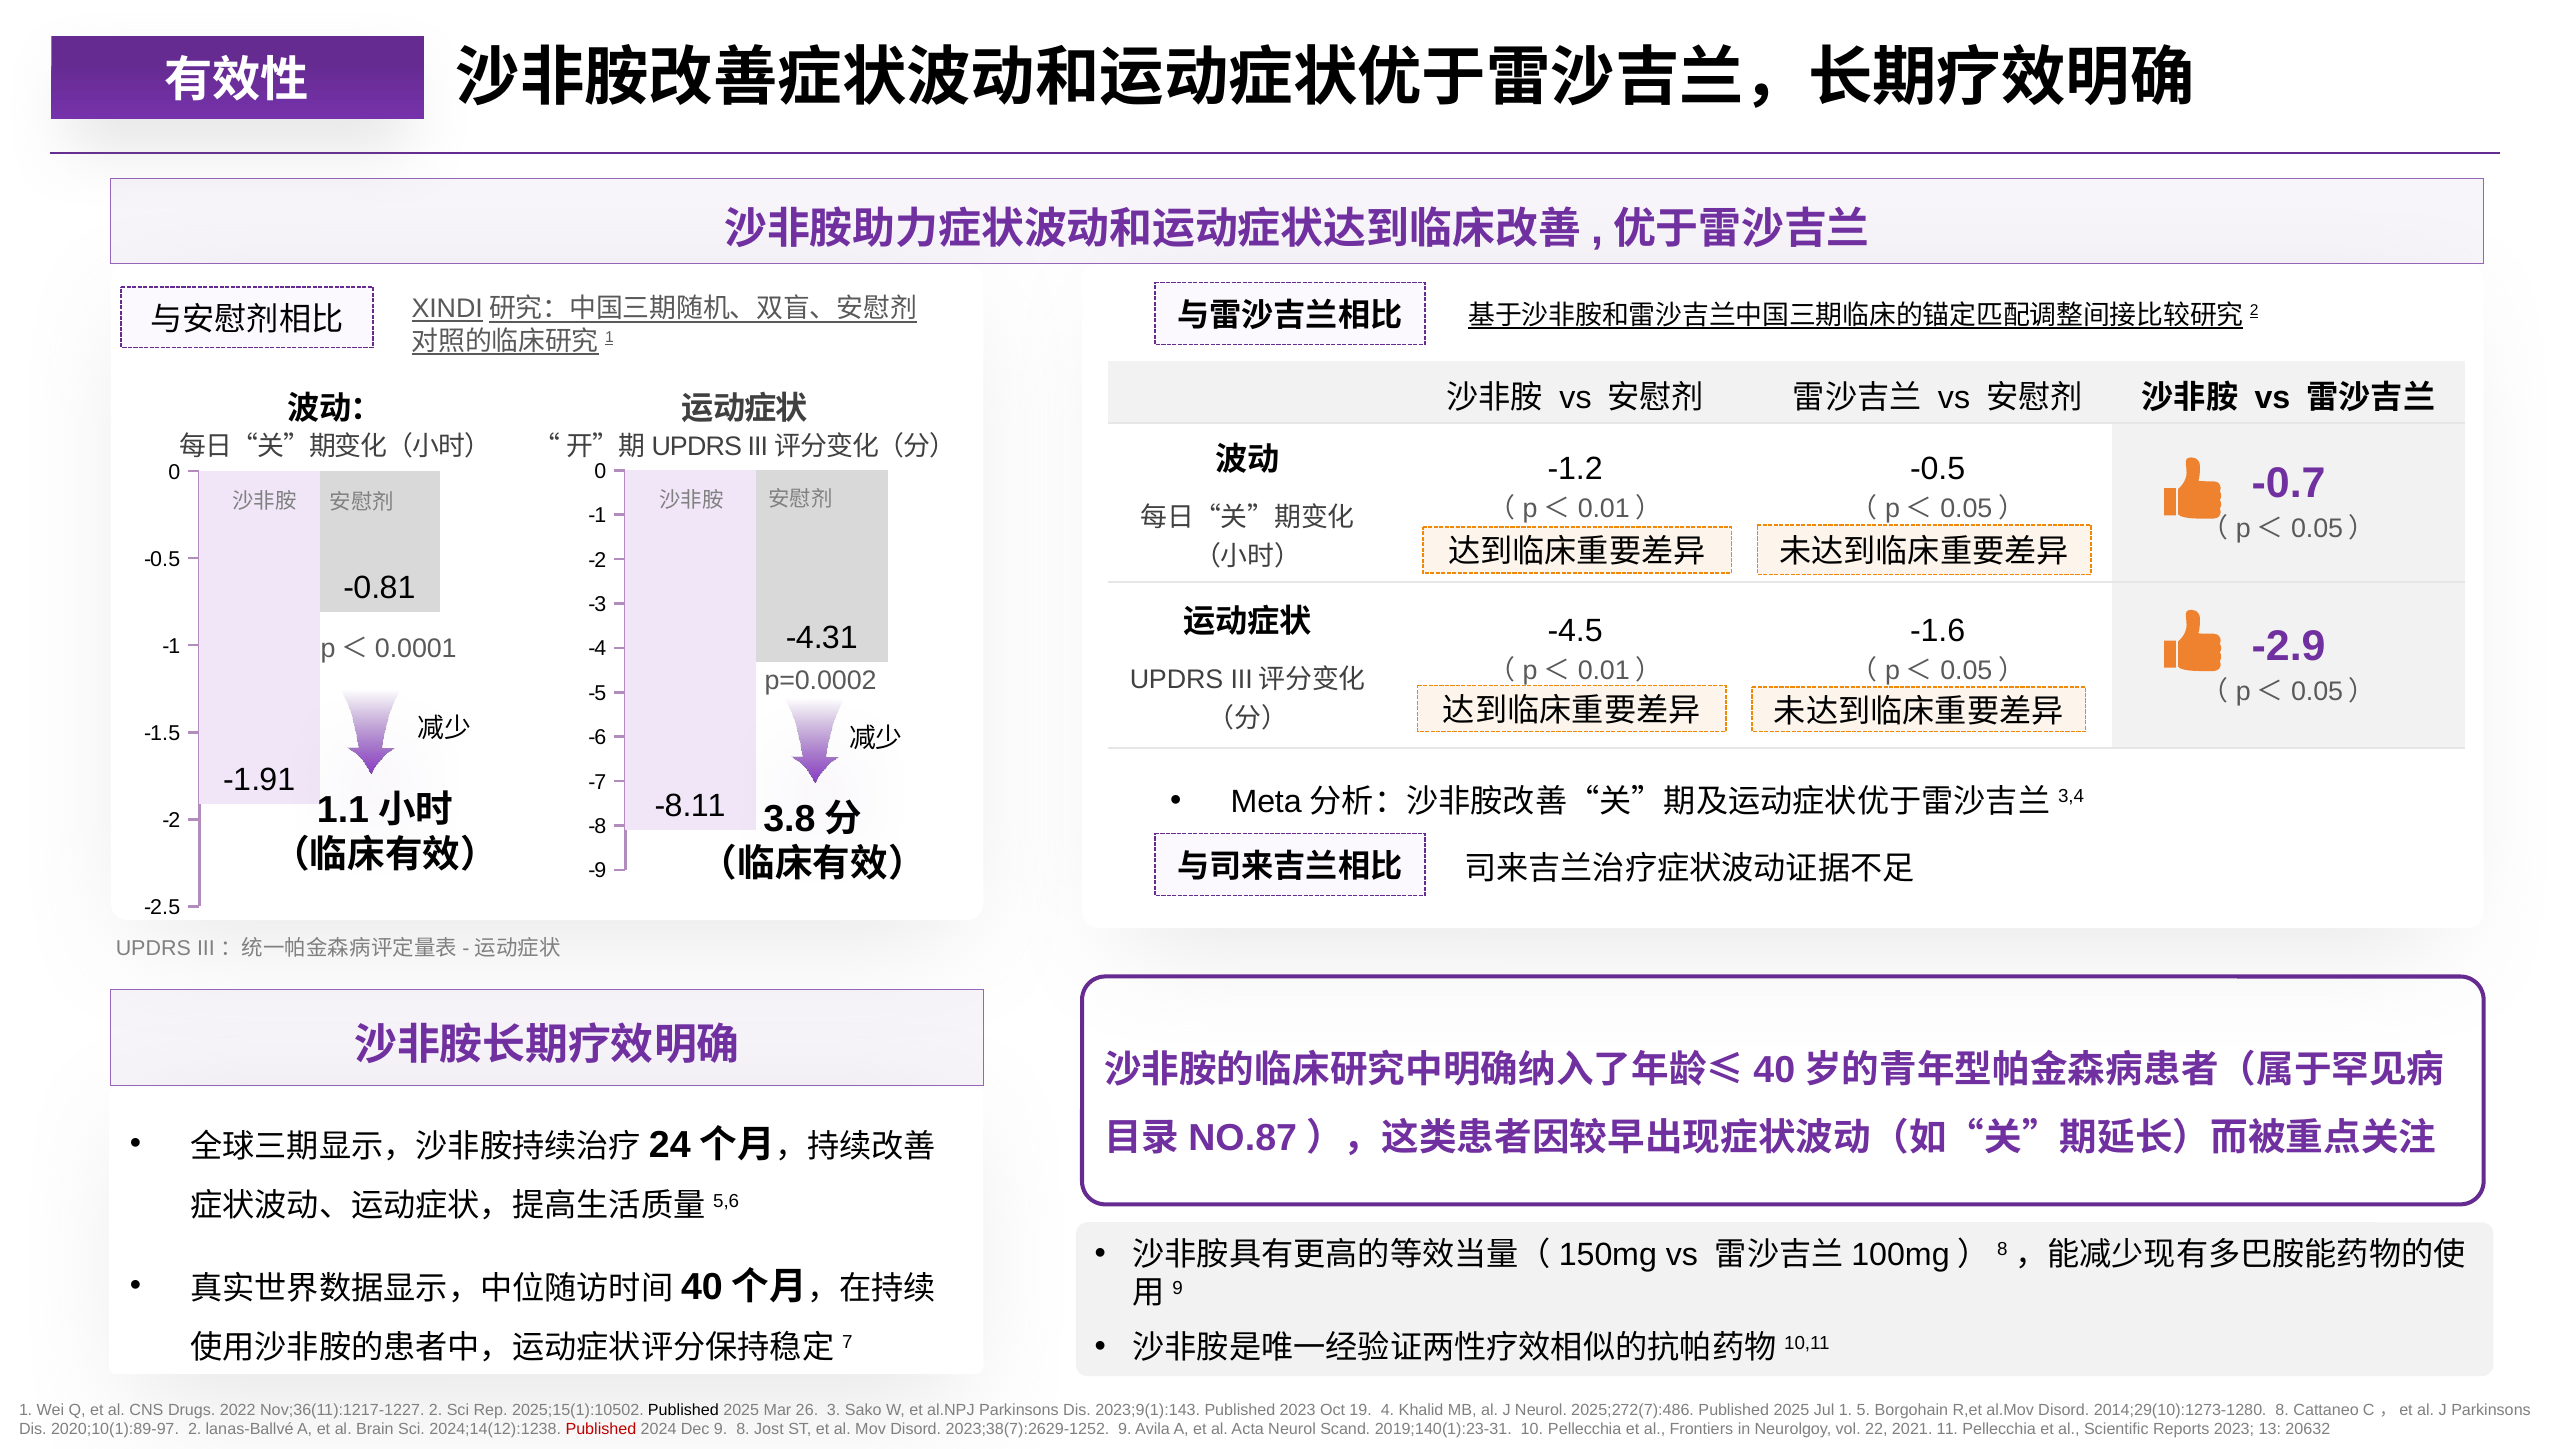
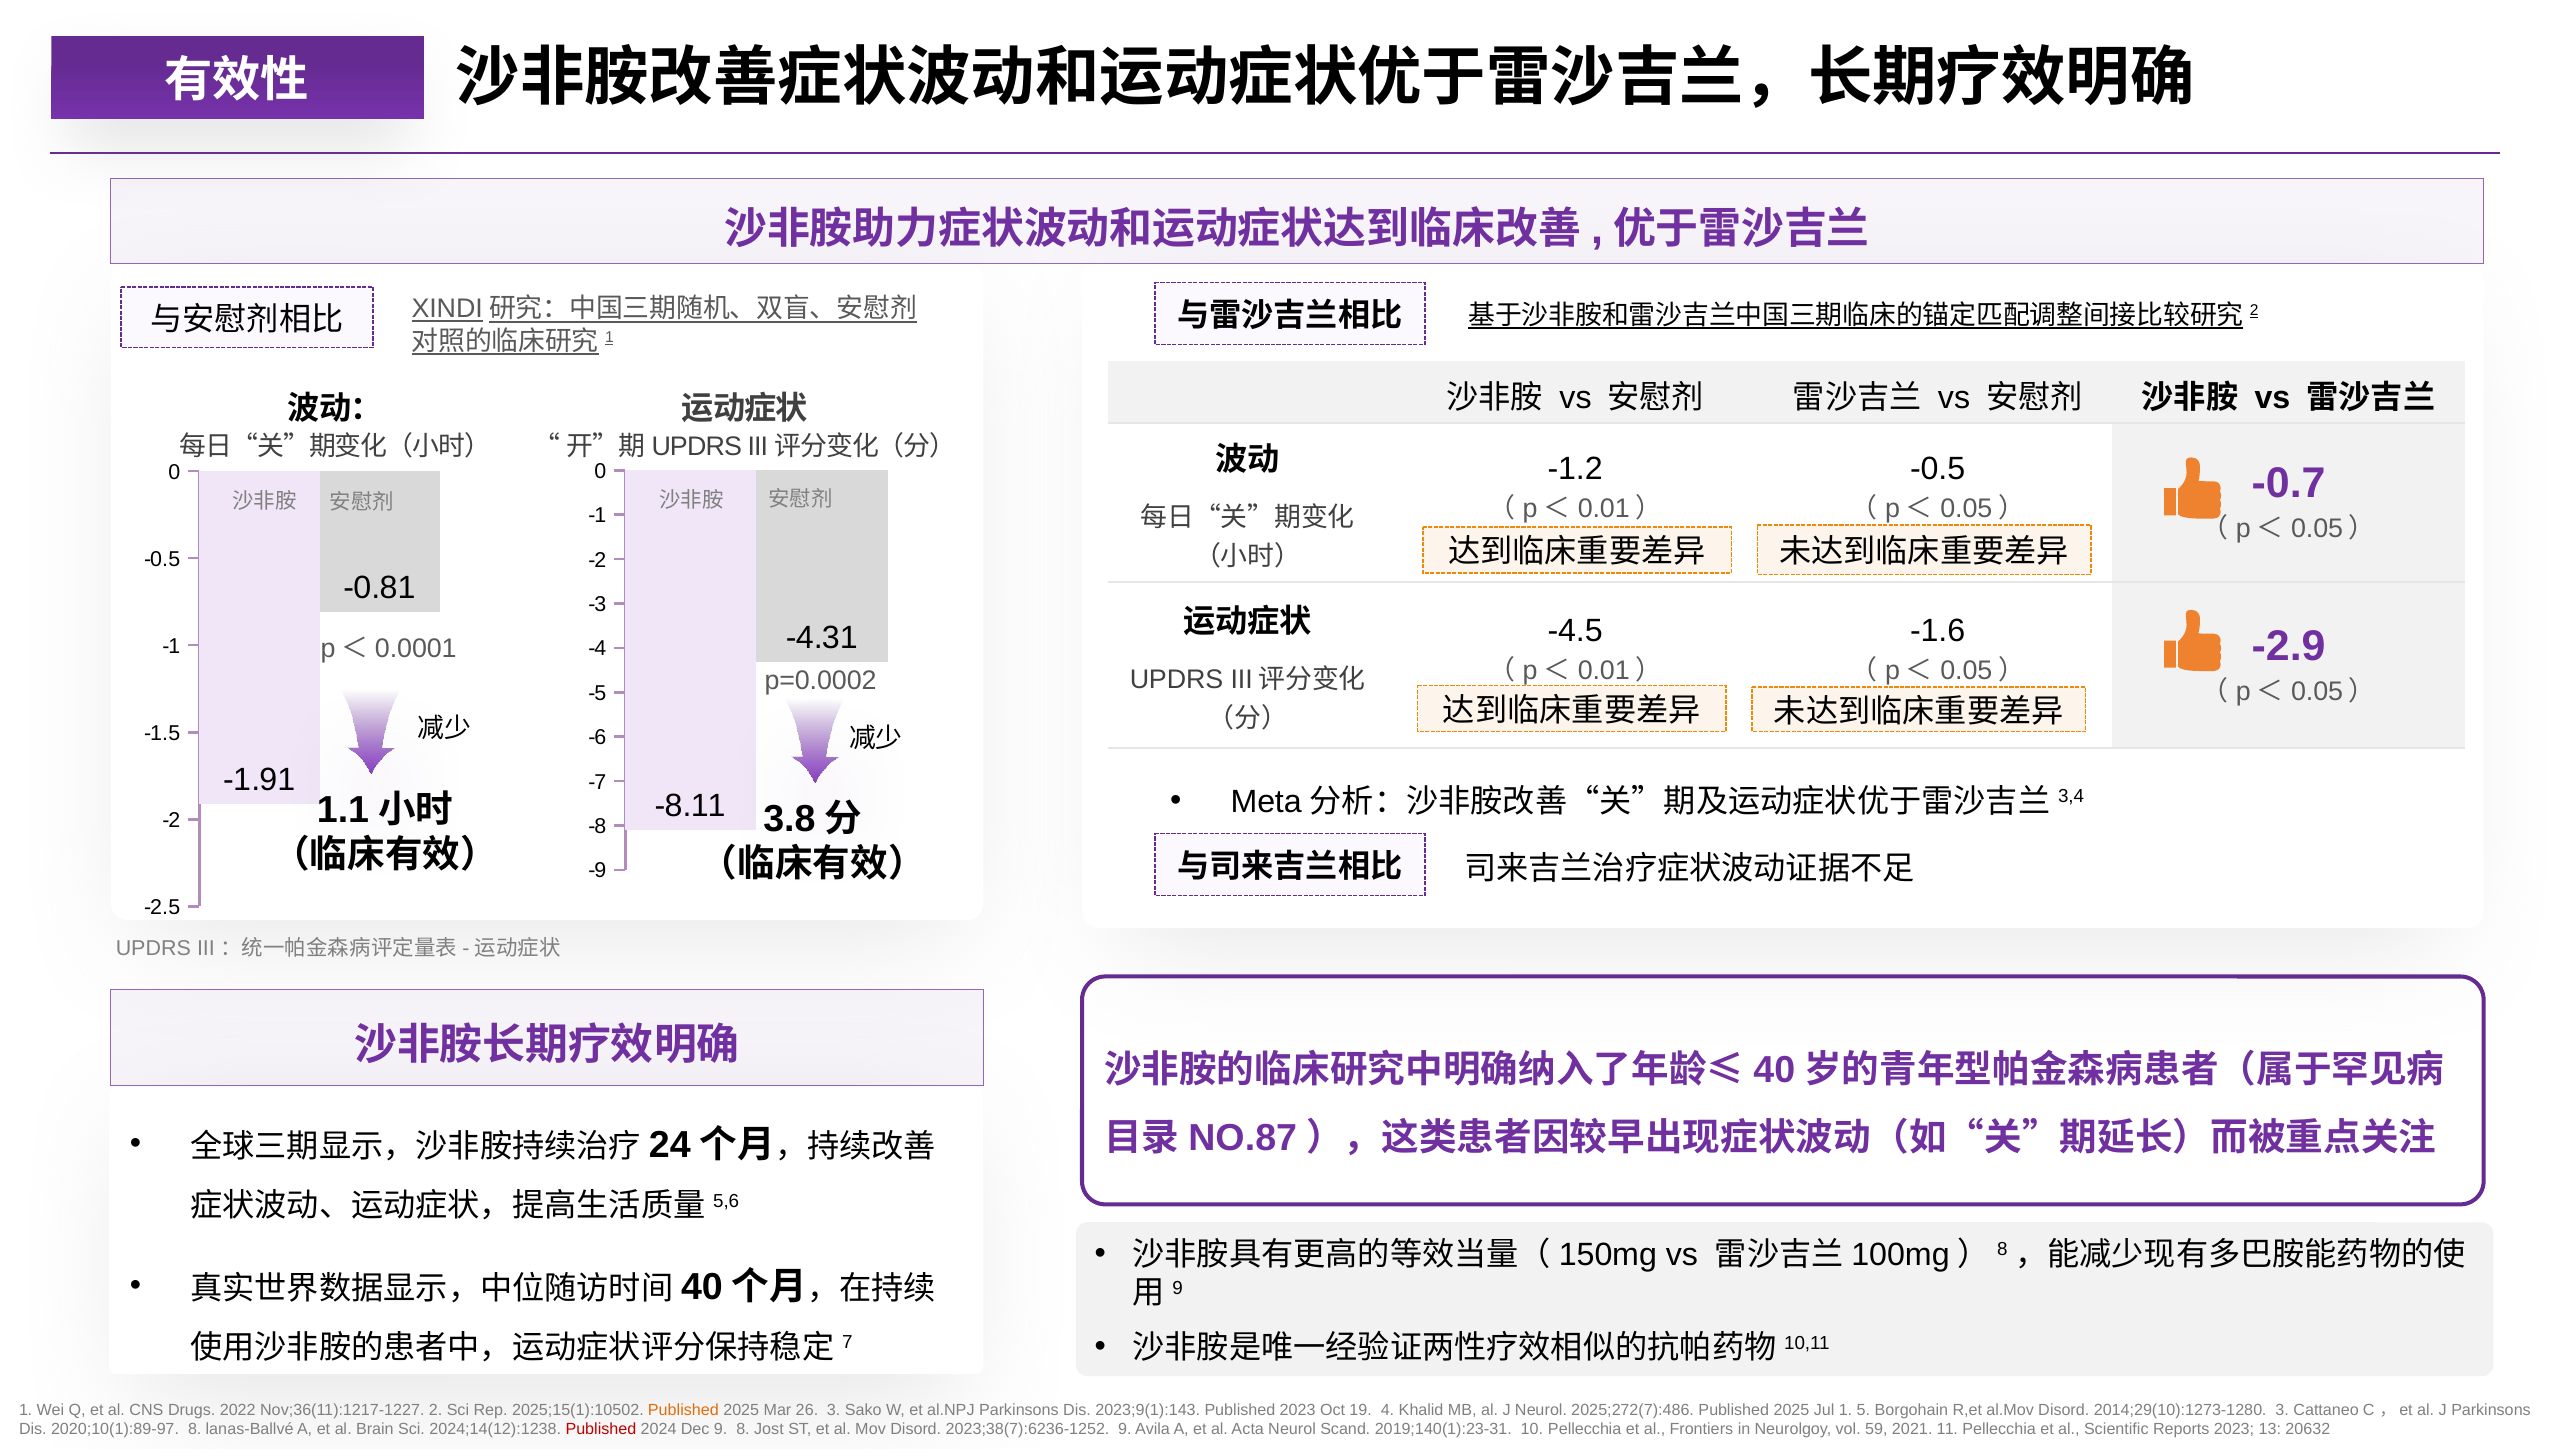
Published colour: black -> orange (683, 1410)
2014;29(10):1273-1280 8: 8 -> 3 (2282, 1410)
2020;10(1):89-97 2: 2 -> 8 (195, 1429)
2023;38(7):2629-1252: 2023;38(7):2629-1252 -> 2023;38(7):6236-1252 (1028, 1429)
22: 22 -> 59 (1876, 1429)
